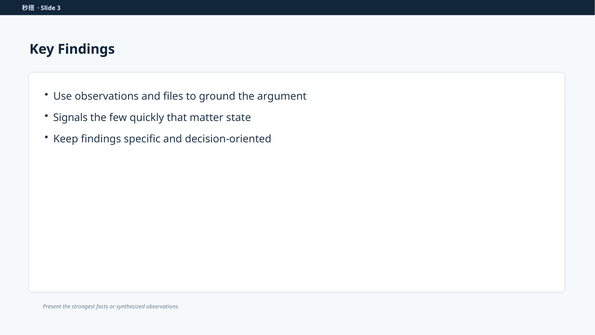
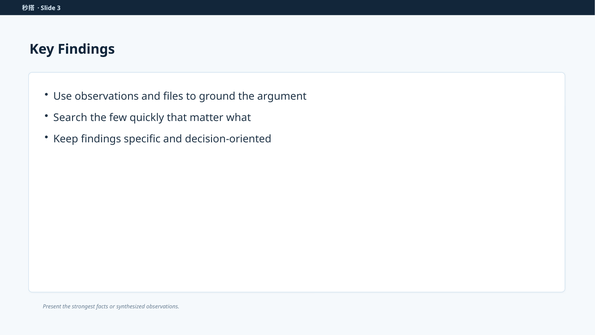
Signals: Signals -> Search (70, 118)
state: state -> what (239, 118)
